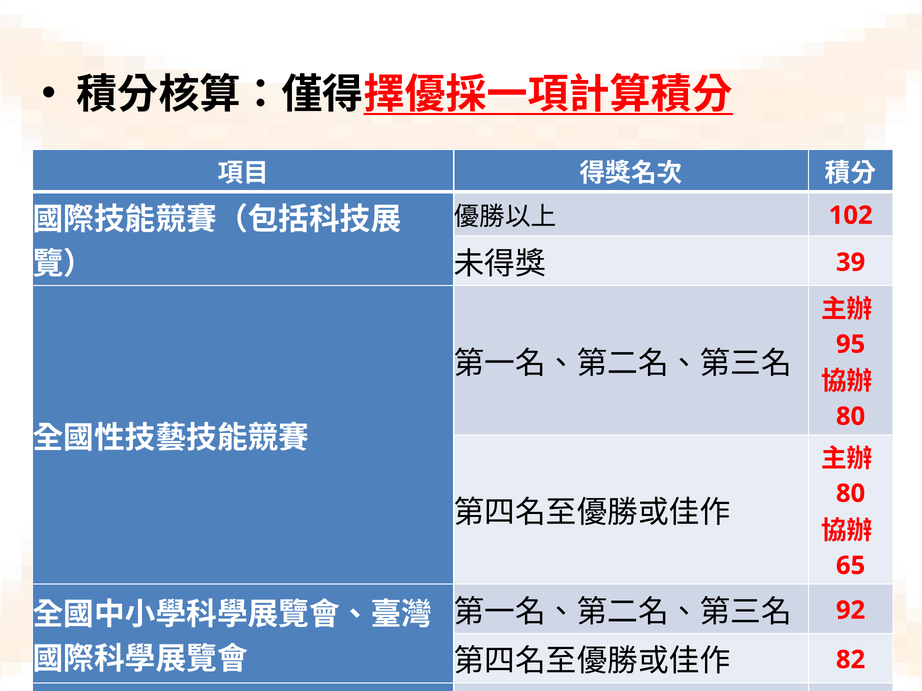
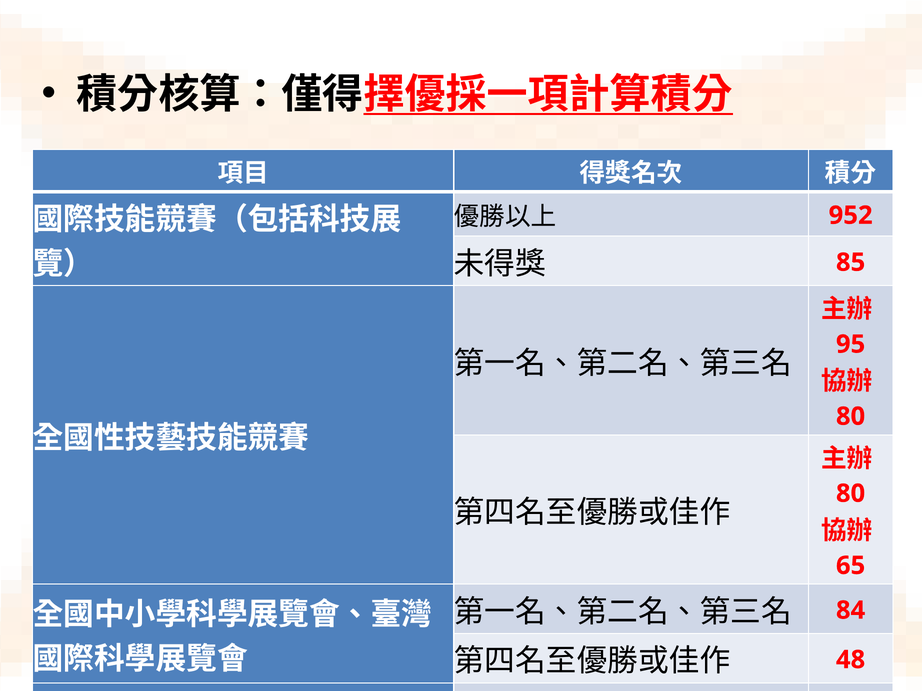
102: 102 -> 952 (851, 216)
39: 39 -> 85 (851, 263)
92: 92 -> 84 (851, 611)
82: 82 -> 48 (851, 660)
